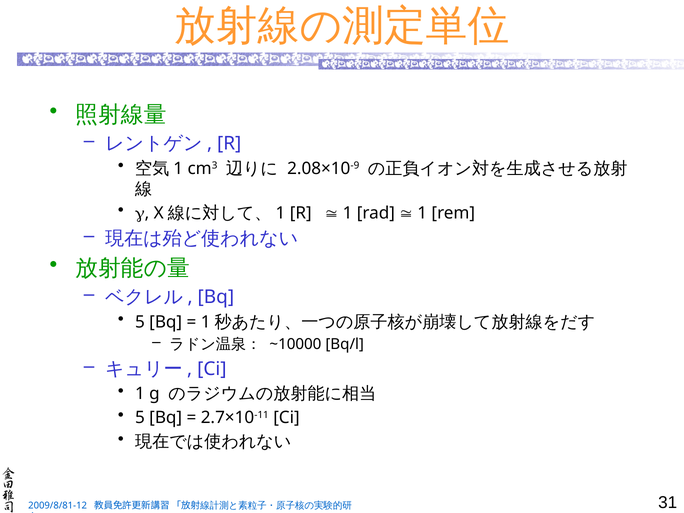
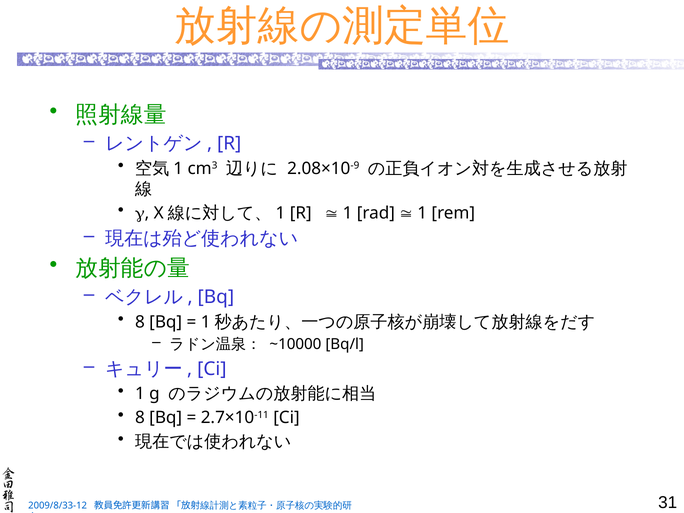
5: 5 -> 8 (140, 322)
5: 5 -> 8 (140, 418)
2009/8/81-12: 2009/8/81-12 -> 2009/8/33-12 (58, 506)
